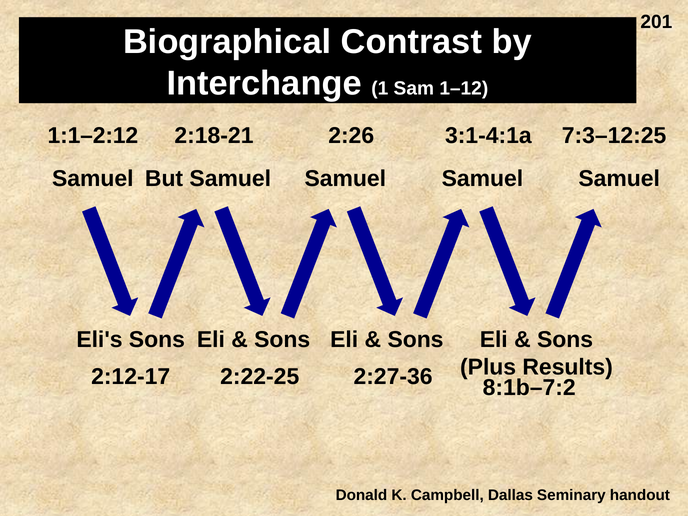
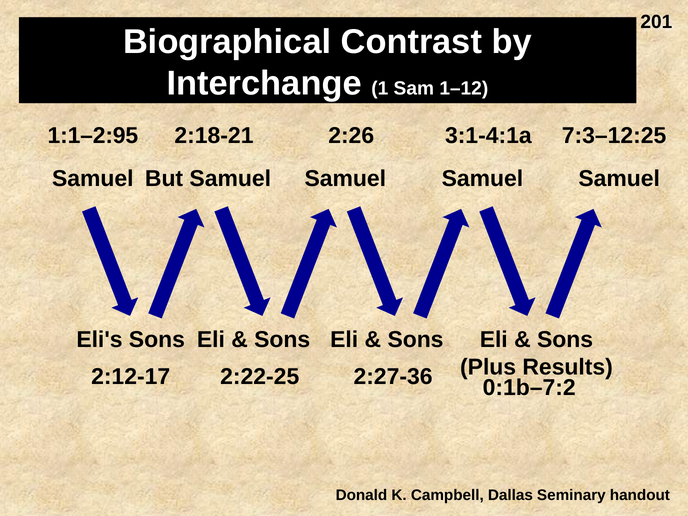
1:1–2:12: 1:1–2:12 -> 1:1–2:95 (93, 136)
8:1b–7:2: 8:1b–7:2 -> 0:1b–7:2 (529, 388)
